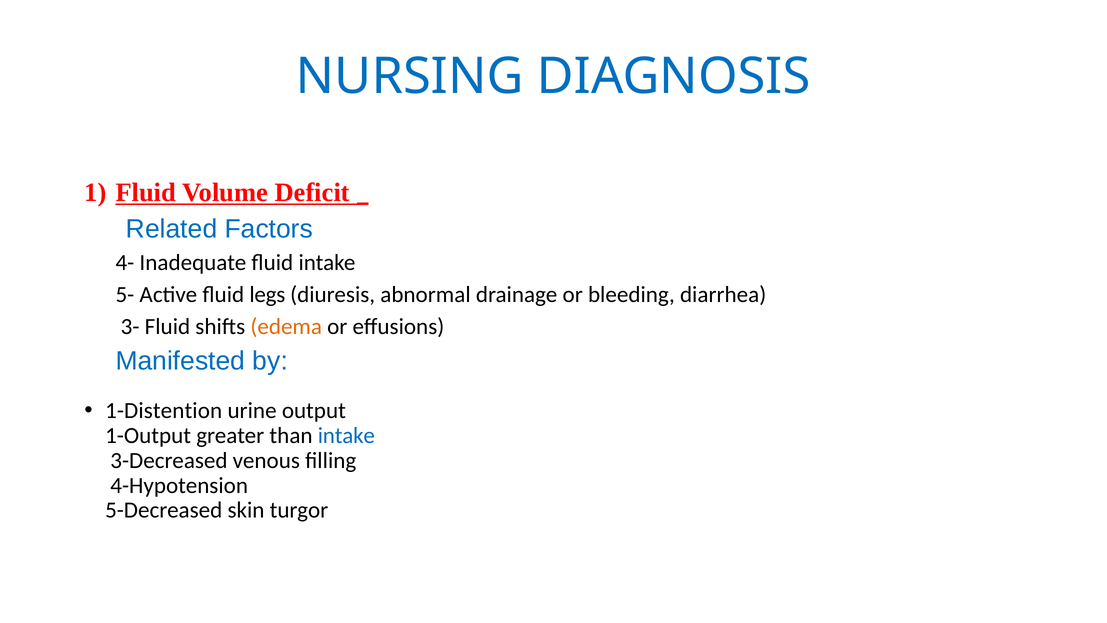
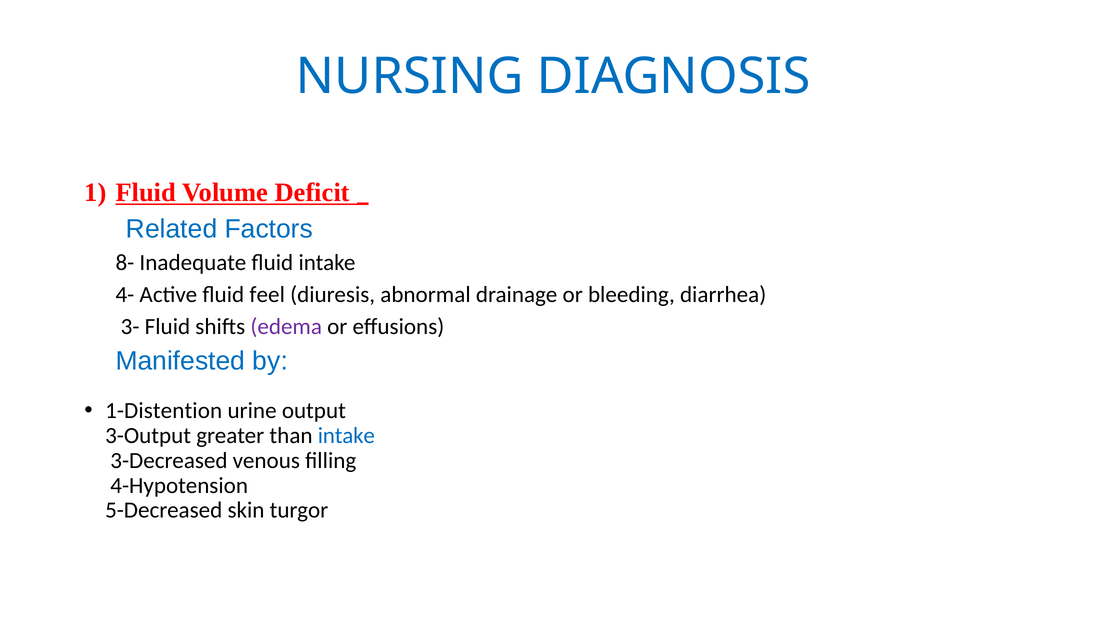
4-: 4- -> 8- (125, 263)
5-: 5- -> 4- (125, 294)
legs: legs -> feel (267, 294)
edema colour: orange -> purple (286, 326)
1-Output: 1-Output -> 3-Output (148, 435)
